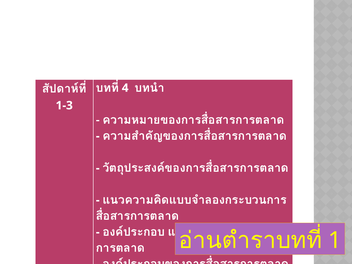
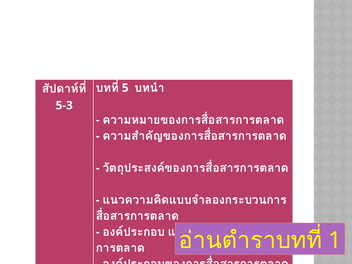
4: 4 -> 5 (125, 88)
1-3: 1-3 -> 5-3 (64, 105)
